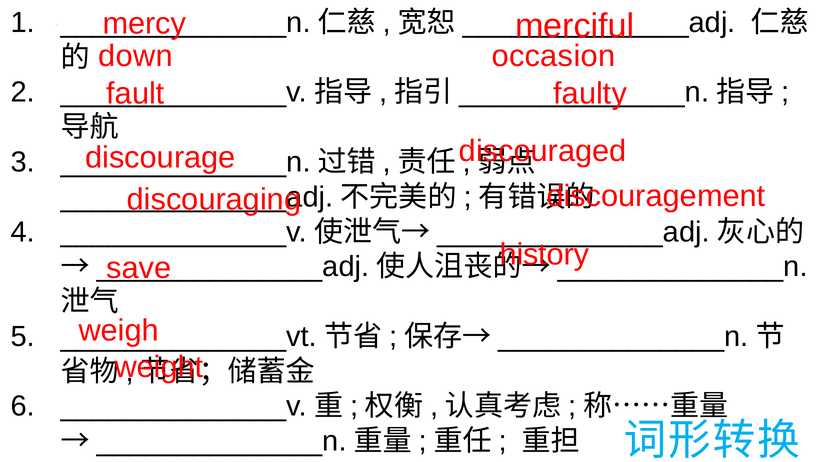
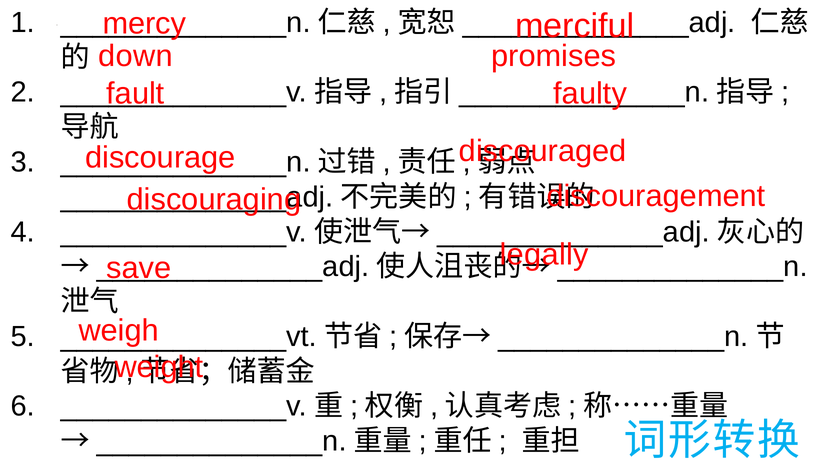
occasion: occasion -> promises (554, 56)
history: history -> legally (544, 255)
